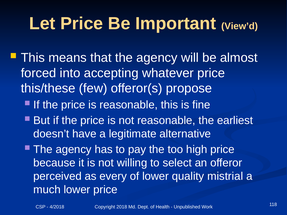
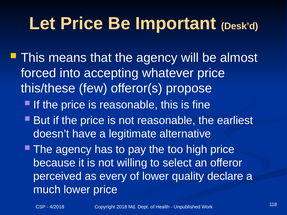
View’d: View’d -> Desk’d (240, 26)
mistrial: mistrial -> declare (225, 176)
